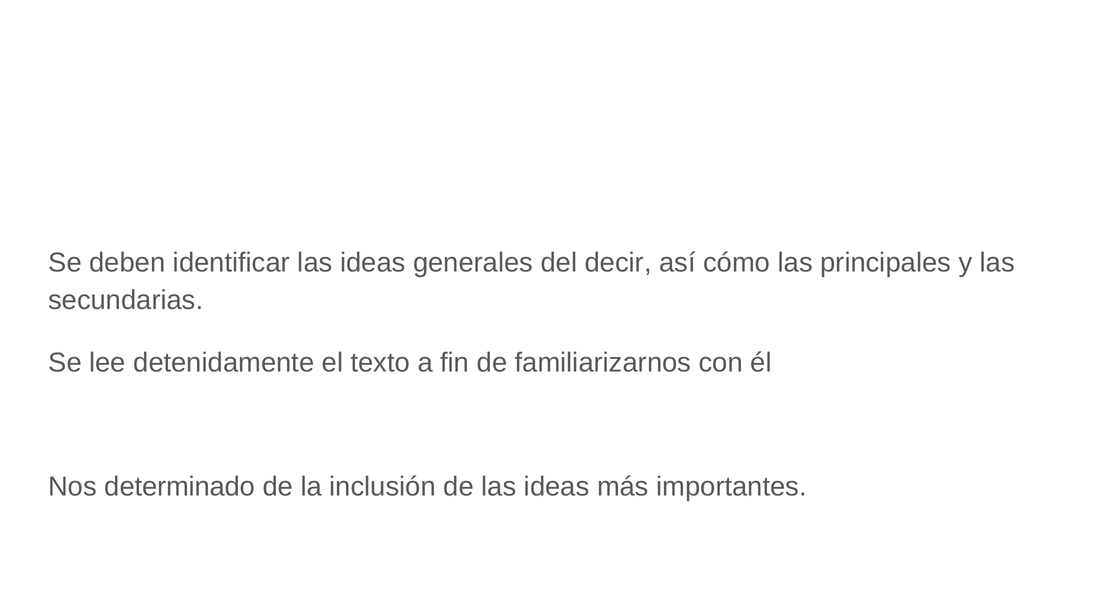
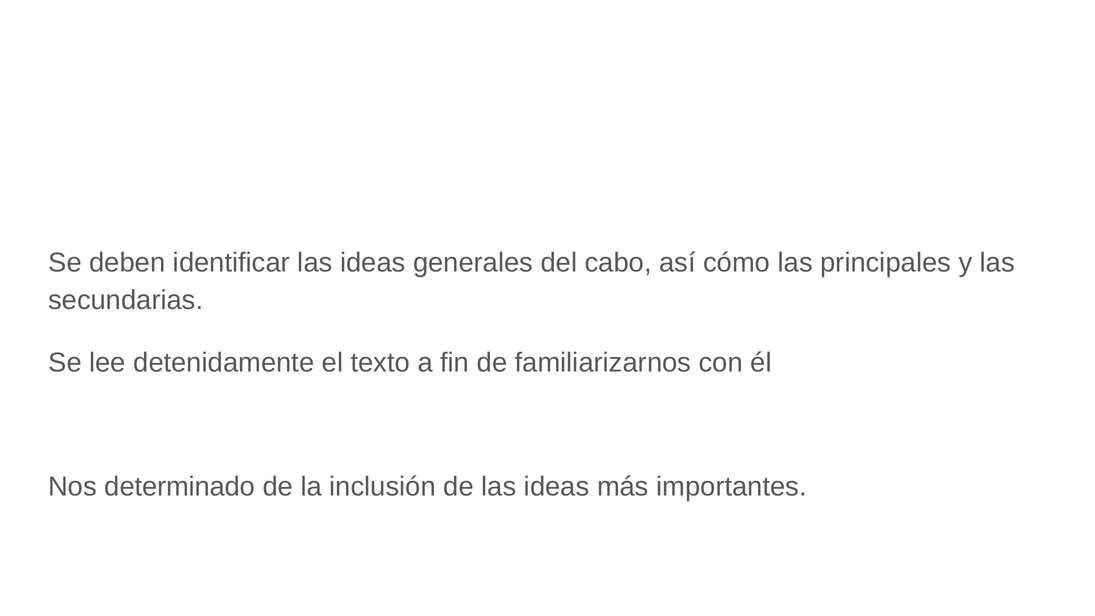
decir: decir -> cabo (618, 263)
